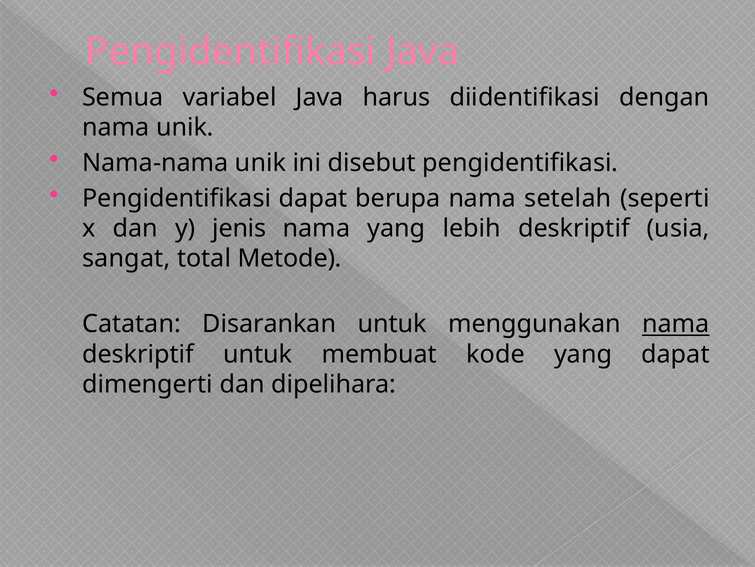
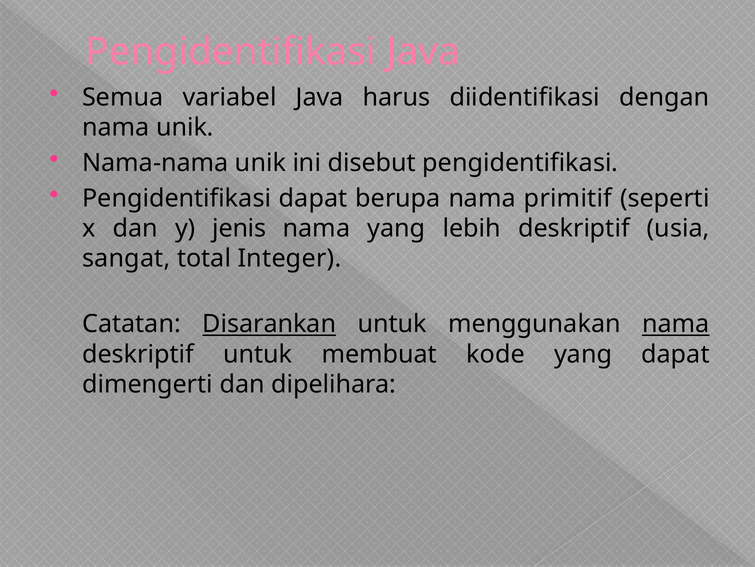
setelah: setelah -> primitif (568, 198)
Metode: Metode -> Integer (289, 258)
Disarankan underline: none -> present (269, 324)
